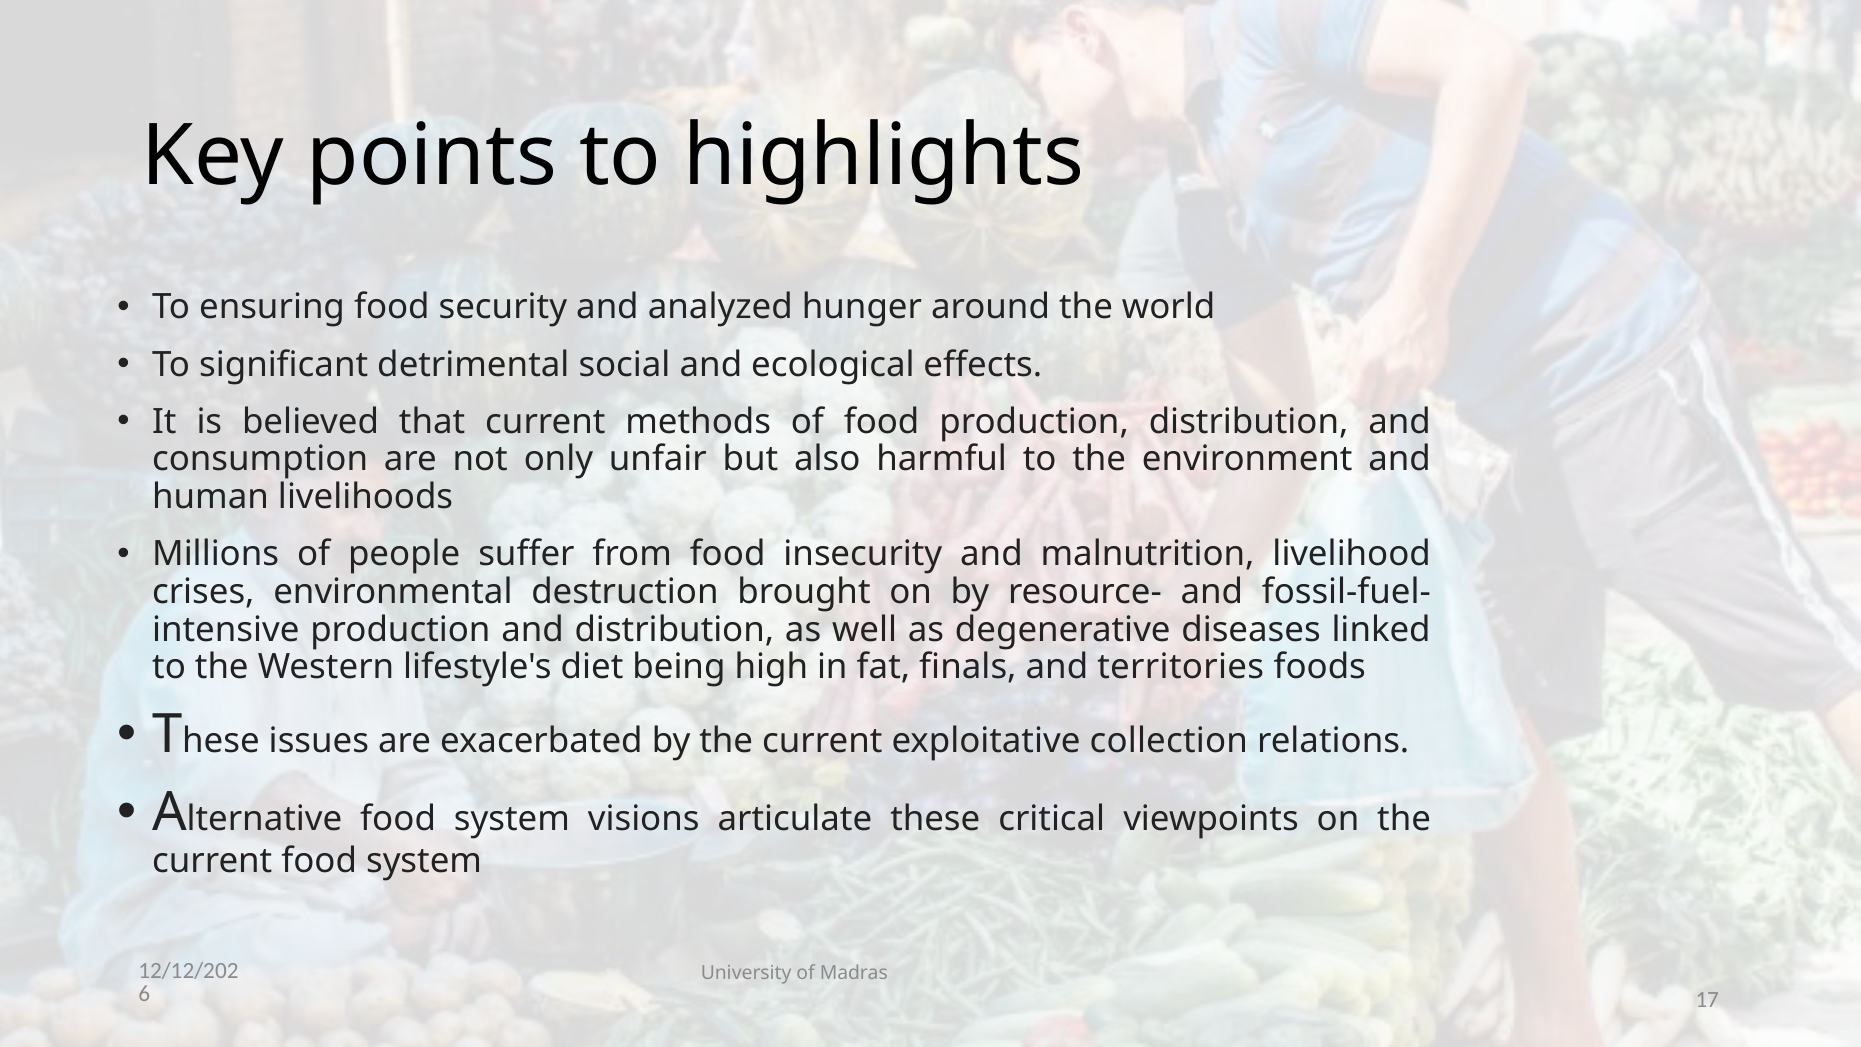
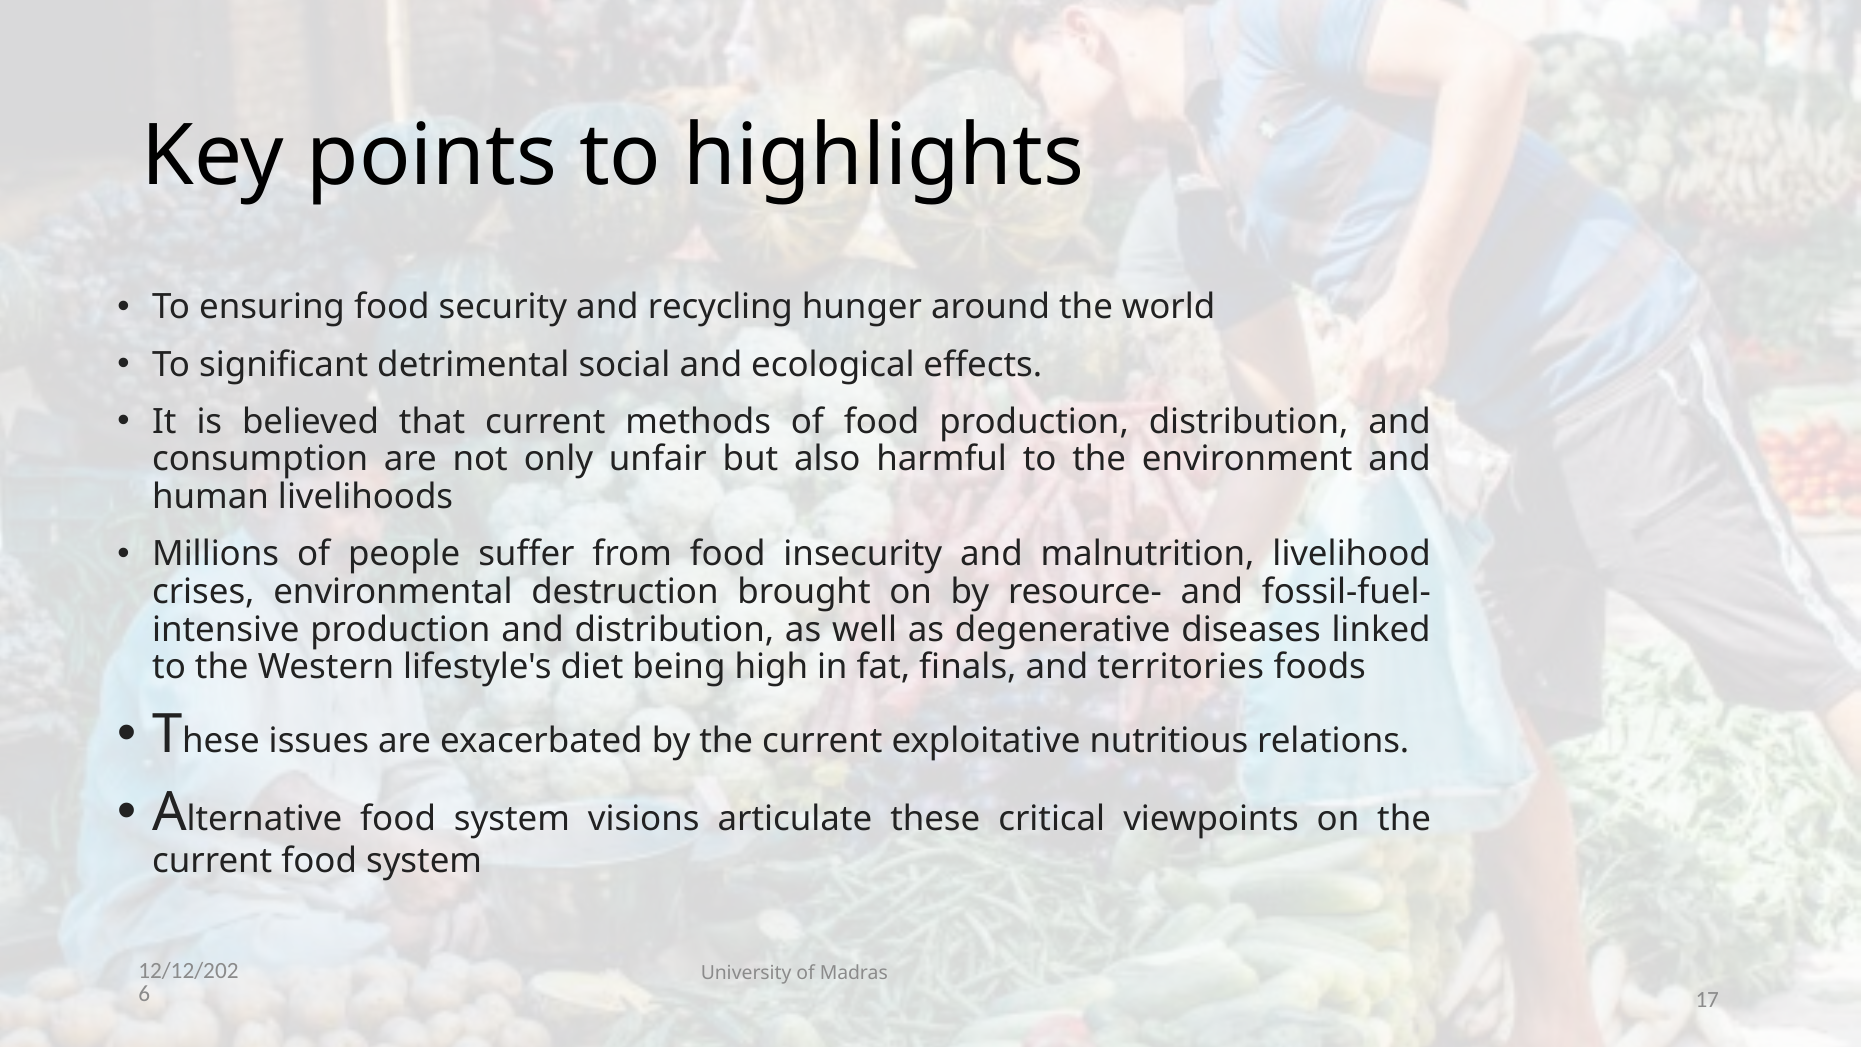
analyzed: analyzed -> recycling (720, 307)
collection: collection -> nutritious (1169, 741)
